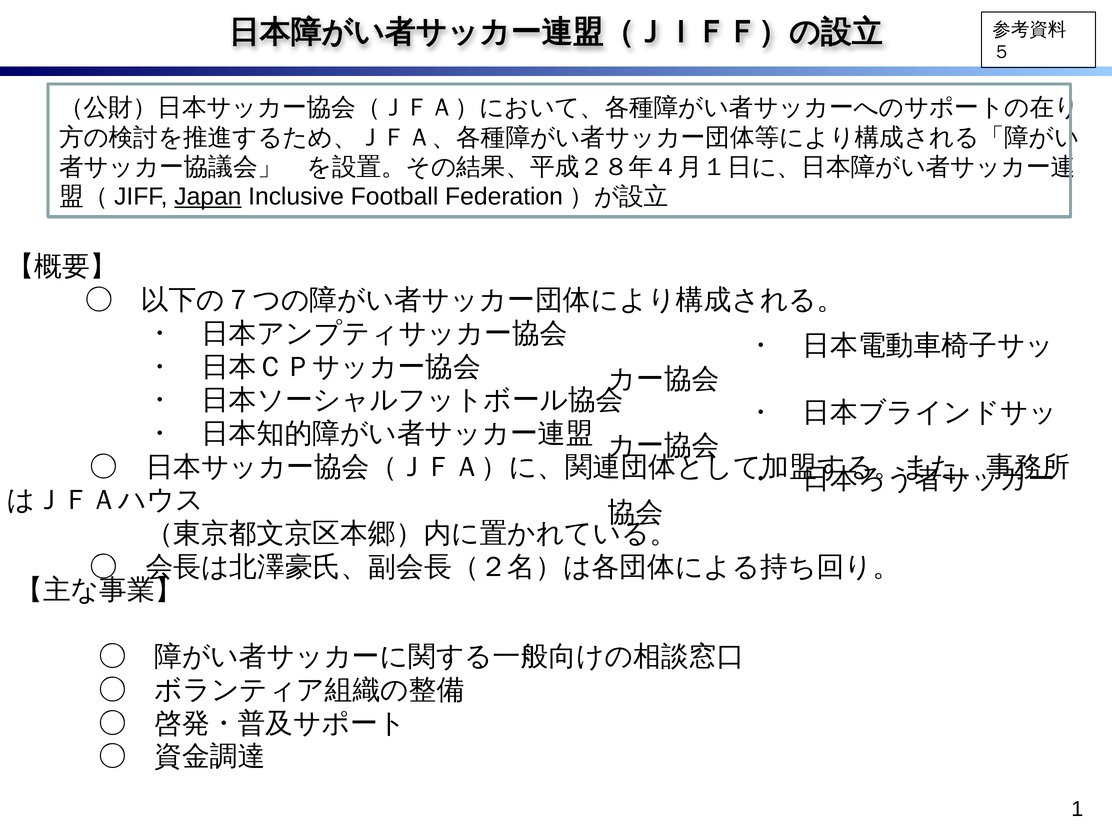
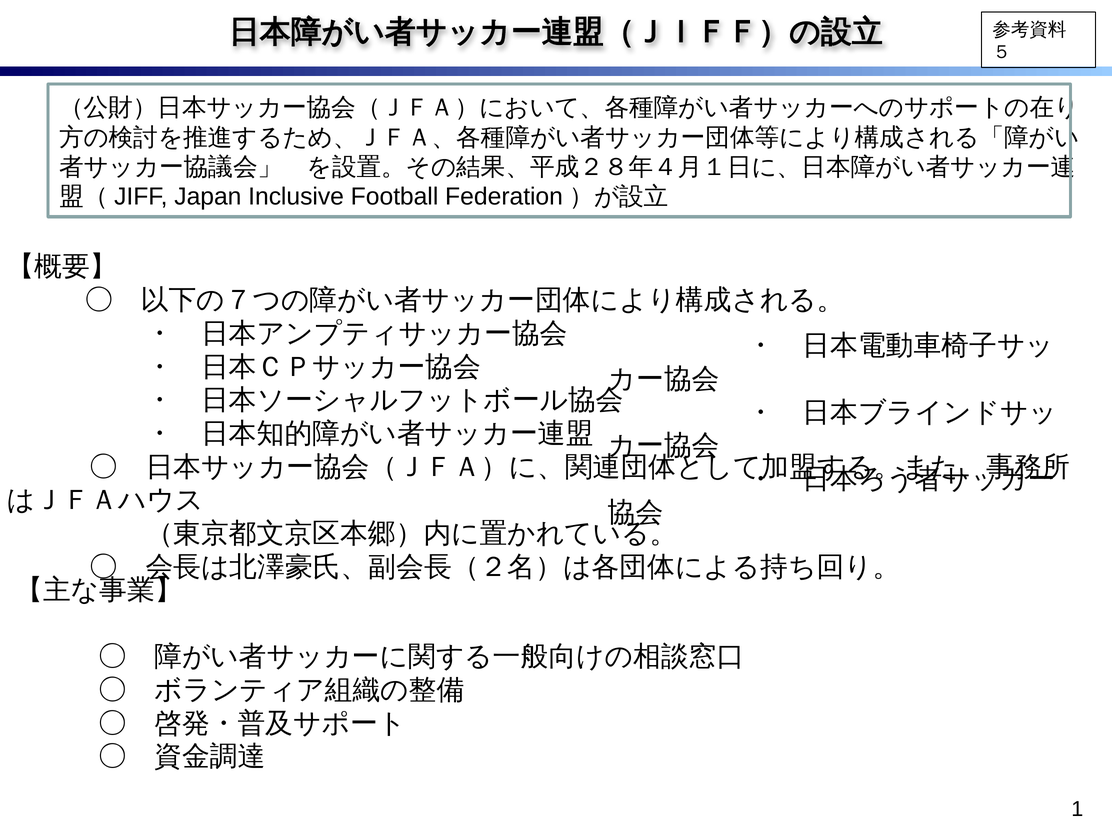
Japan underline: present -> none (208, 197)
